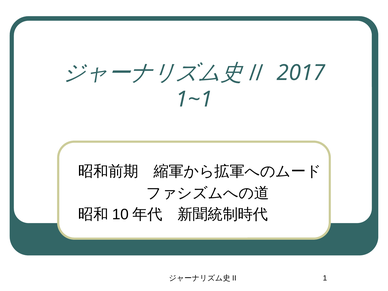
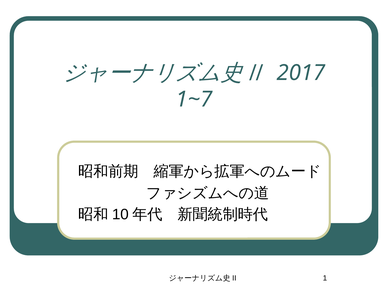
1~1: 1~1 -> 1~7 (194, 99)
